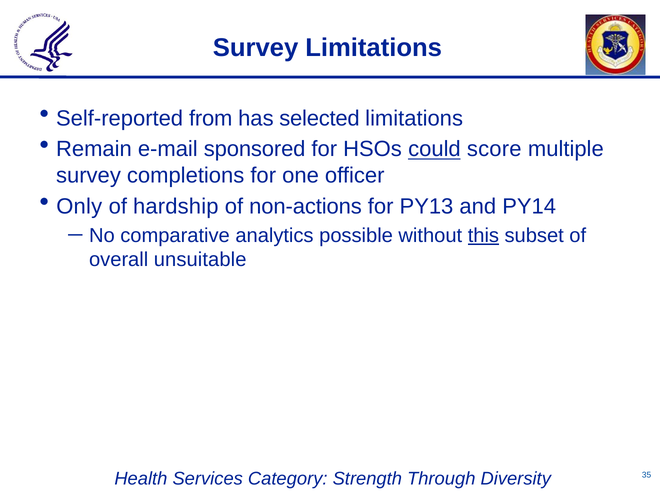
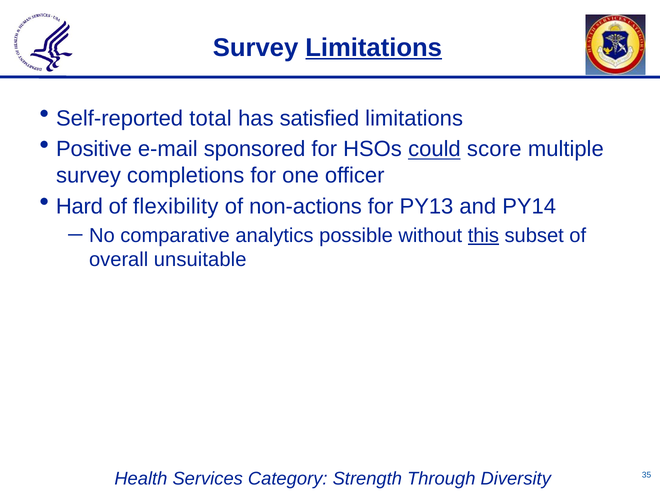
Limitations underline: none -> present (374, 48)
from: from -> total (211, 118)
selected: selected -> satisfied (319, 118)
Remain: Remain -> Positive (94, 149)
Only: Only -> Hard (79, 206)
hardship: hardship -> flexibility (176, 206)
